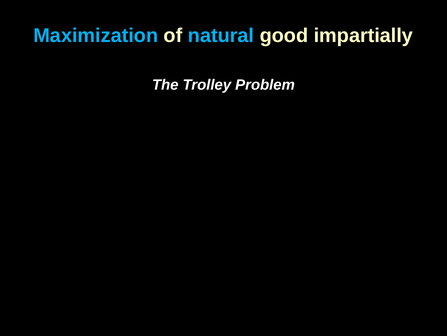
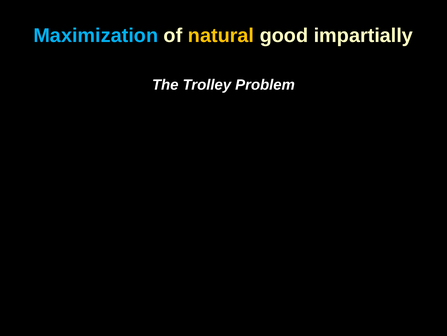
natural colour: light blue -> yellow (221, 35)
